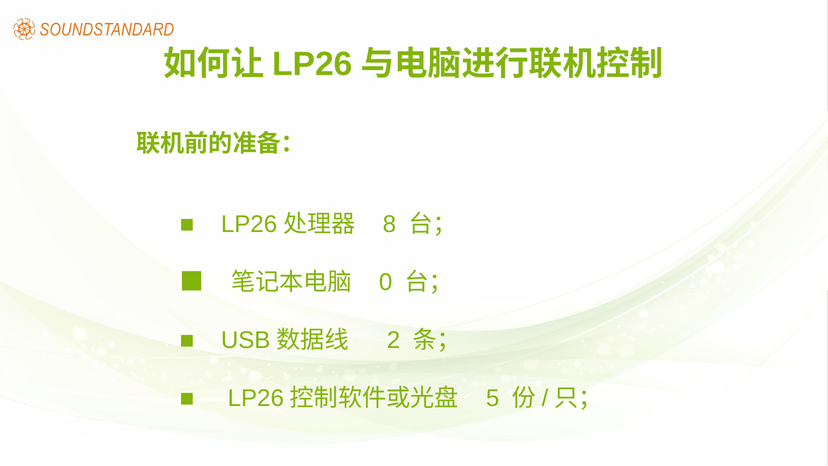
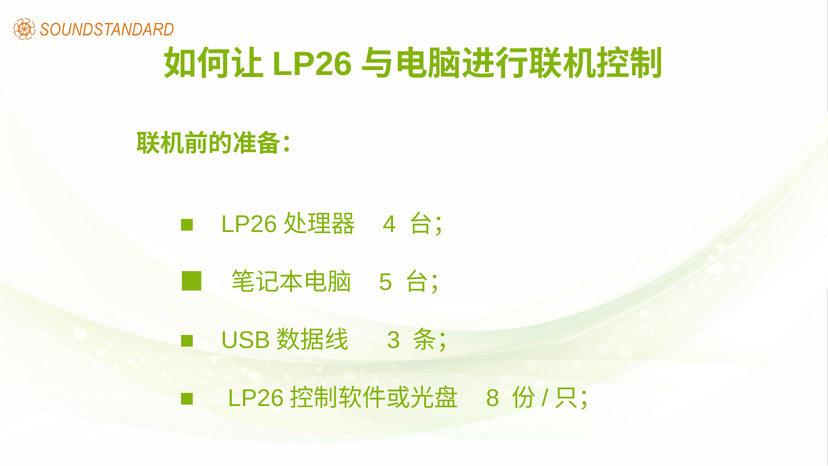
8: 8 -> 4 (389, 224)
0: 0 -> 5 (386, 282)
2: 2 -> 3 (394, 340)
5: 5 -> 8 (493, 398)
